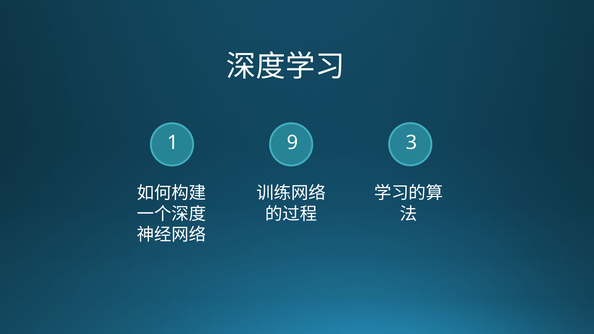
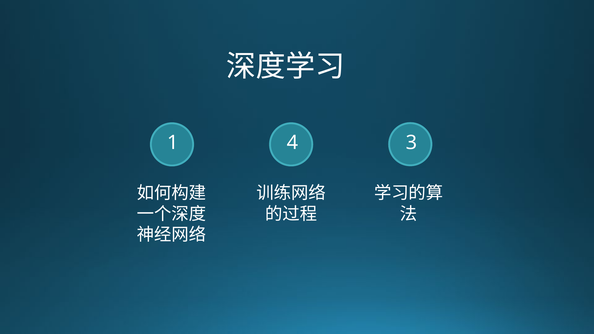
9: 9 -> 4 (292, 143)
